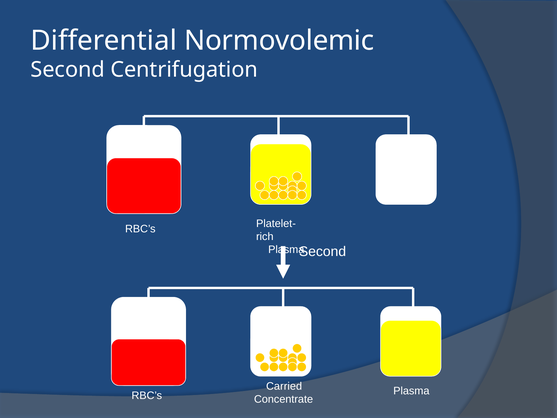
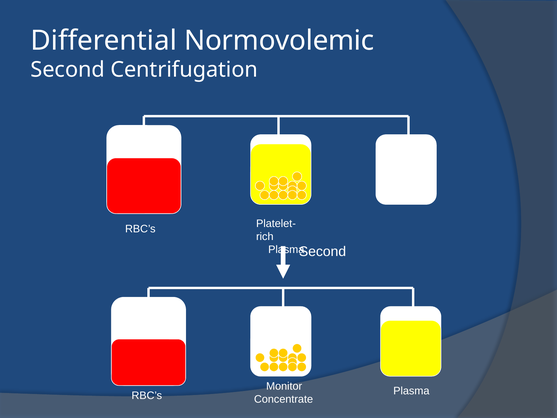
Carried: Carried -> Monitor (284, 386)
